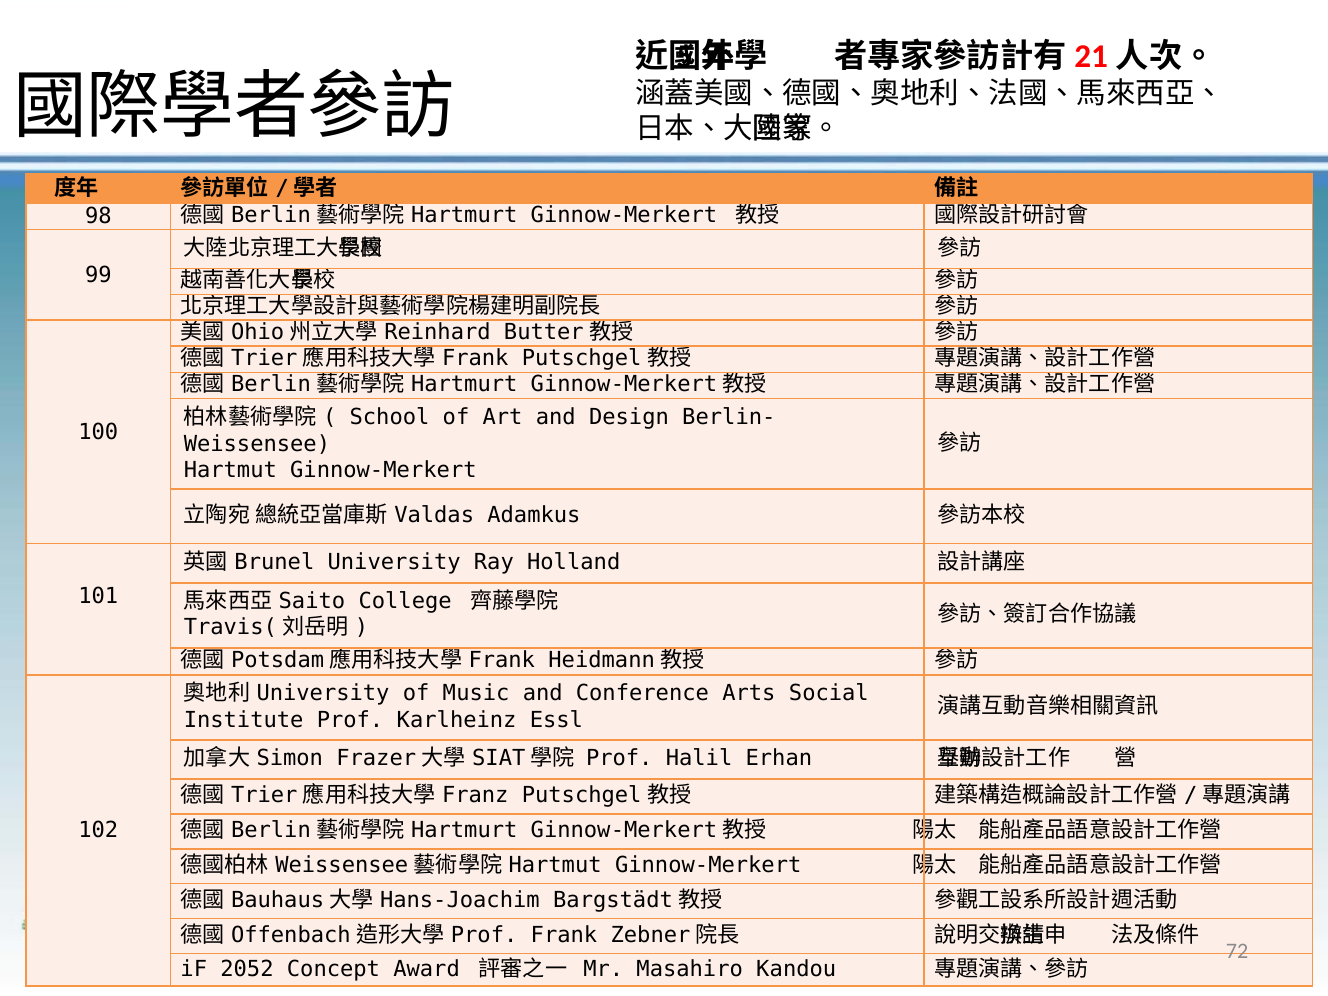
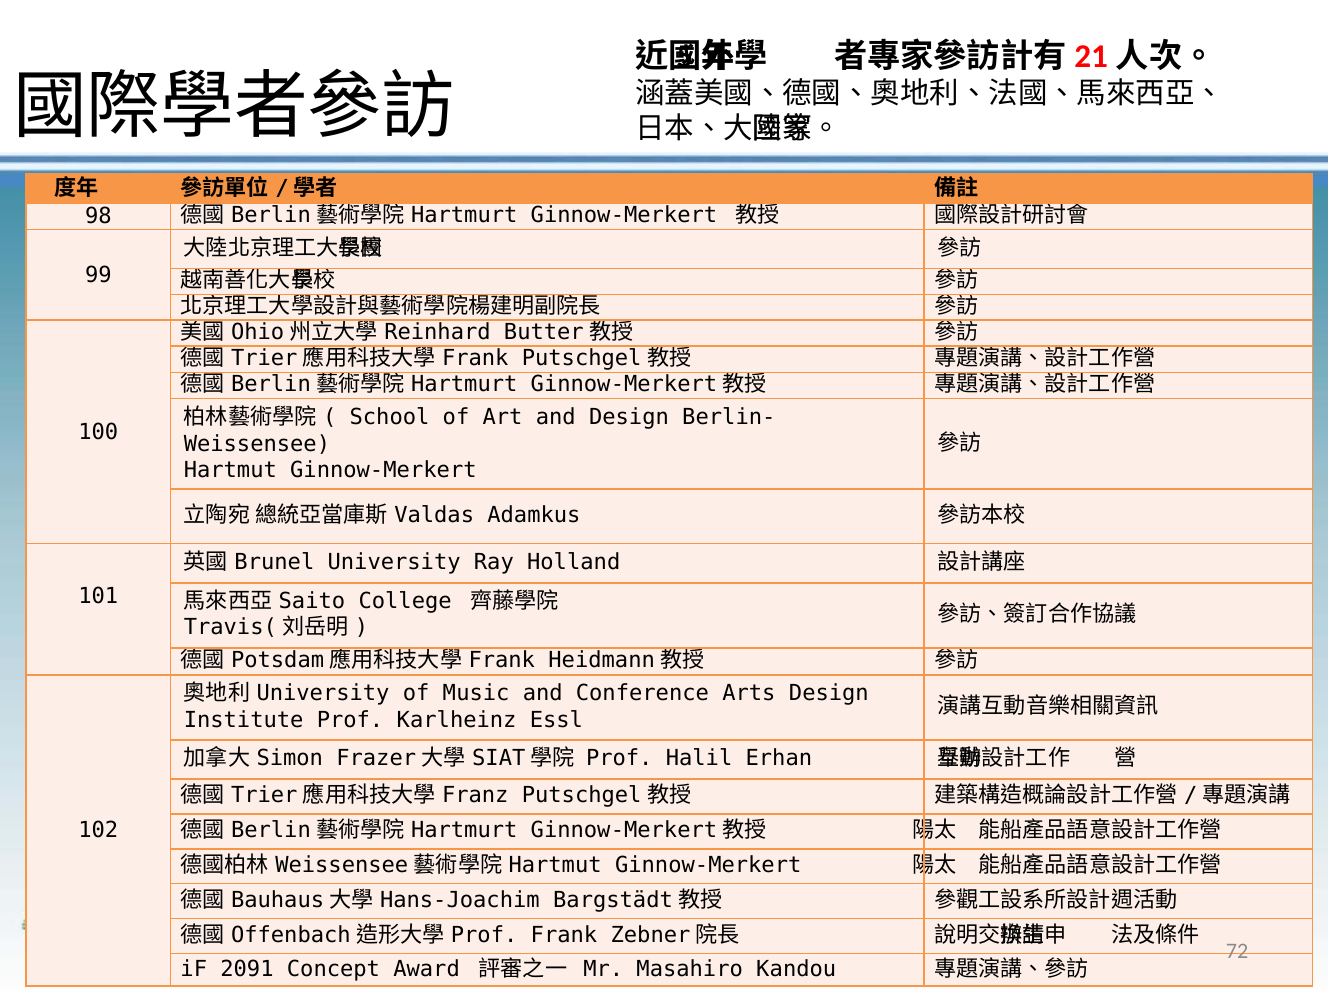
Arts Social: Social -> Design (829, 694)
2052: 2052 -> 2091 (247, 969)
